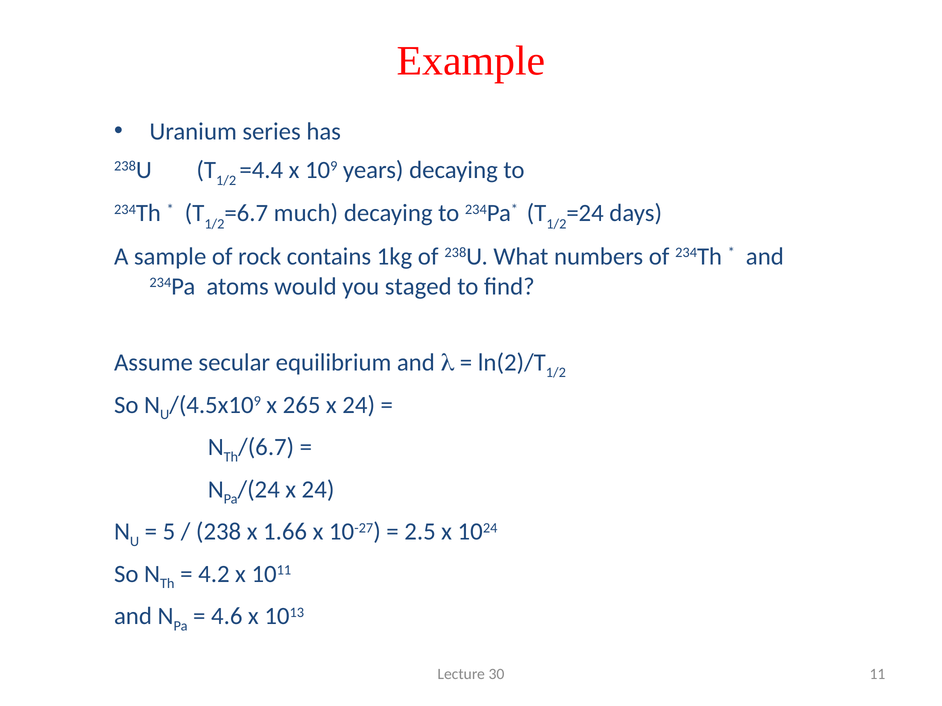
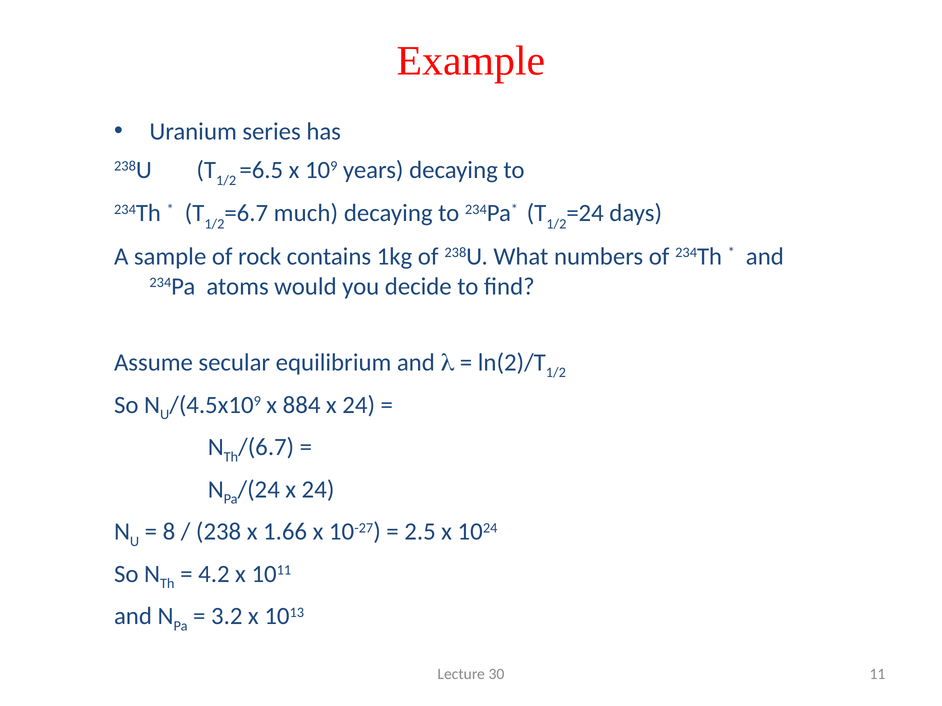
=4.4: =4.4 -> =6.5 (261, 170)
staged: staged -> decide (418, 287)
265: 265 -> 884 (302, 405)
5: 5 -> 8 (169, 532)
4.6: 4.6 -> 3.2 (227, 617)
